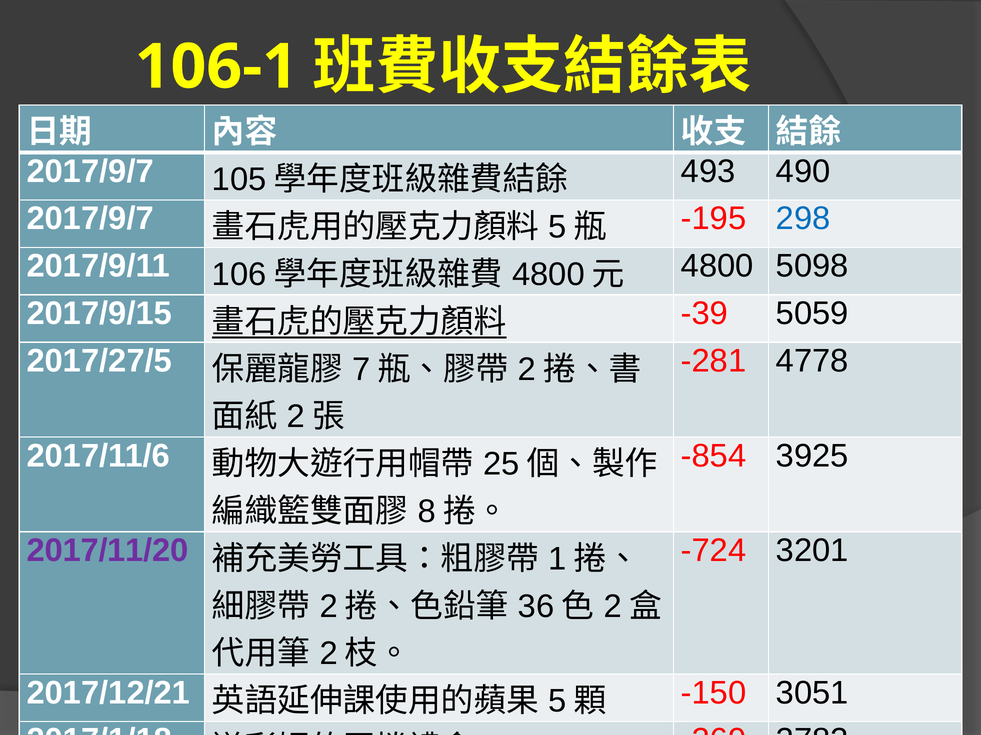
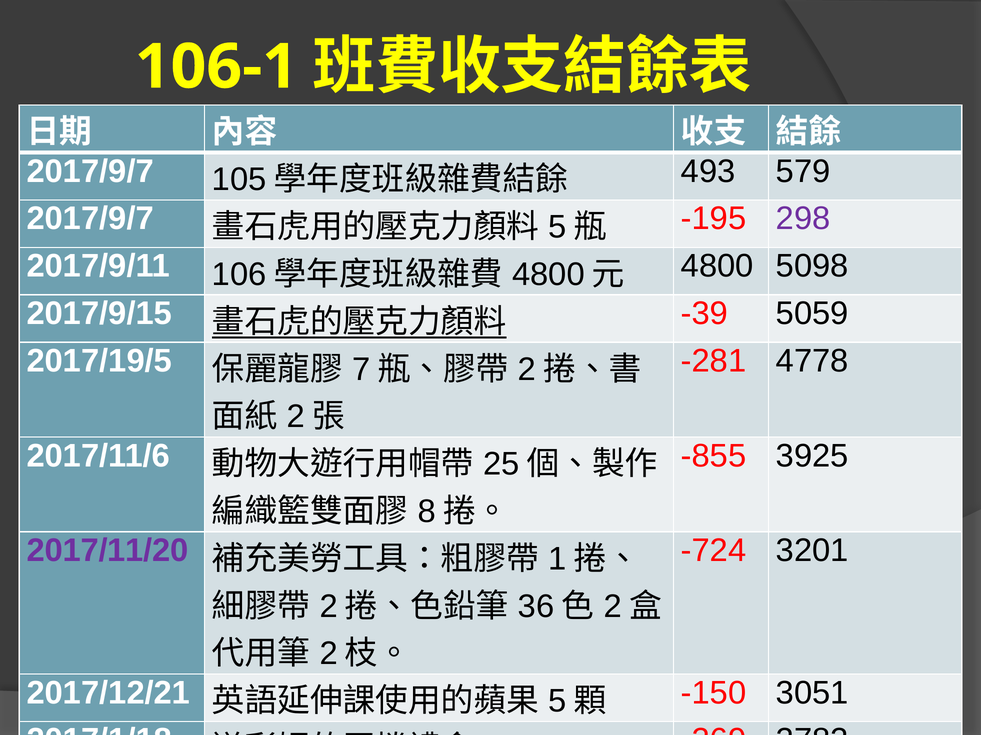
490: 490 -> 579 (803, 171)
298 colour: blue -> purple (803, 219)
2017/27/5: 2017/27/5 -> 2017/19/5 (99, 361)
-854: -854 -> -855 (714, 456)
